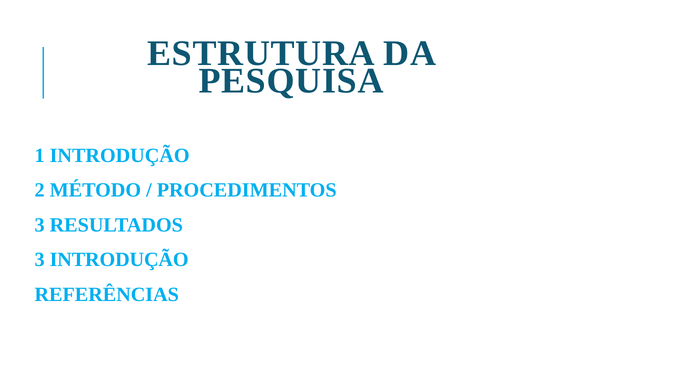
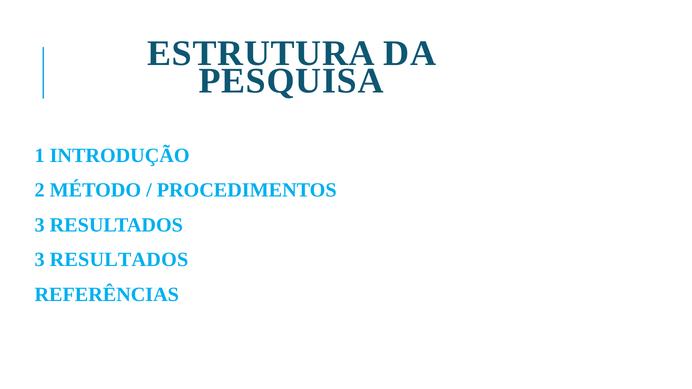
INTRODUÇÃO: INTRODUÇÃO -> RESULTADOS (119, 260)
